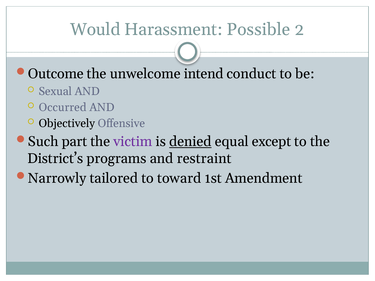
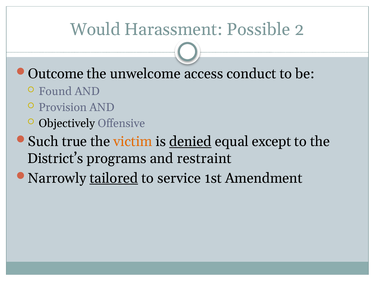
intend: intend -> access (204, 74)
Sexual: Sexual -> Found (55, 91)
Occurred: Occurred -> Provision (63, 107)
part: part -> true (74, 142)
victim colour: purple -> orange (133, 142)
tailored underline: none -> present (114, 178)
toward: toward -> service (179, 178)
